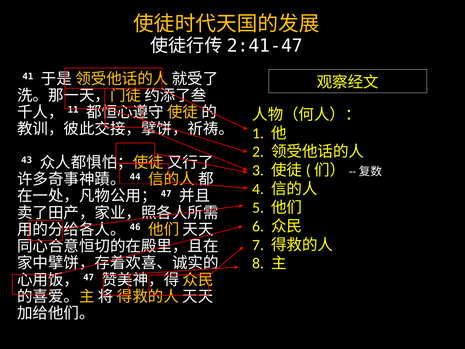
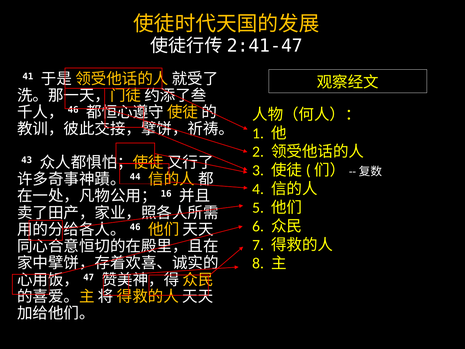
11: 11 -> 46 (73, 110)
47: 47 -> 16 (166, 194)
